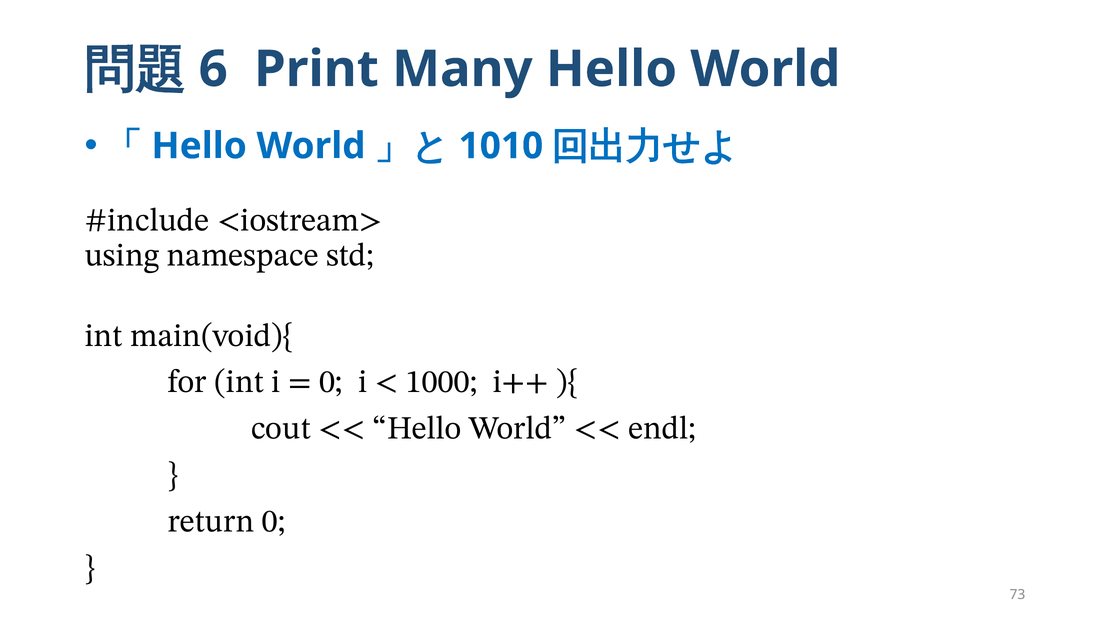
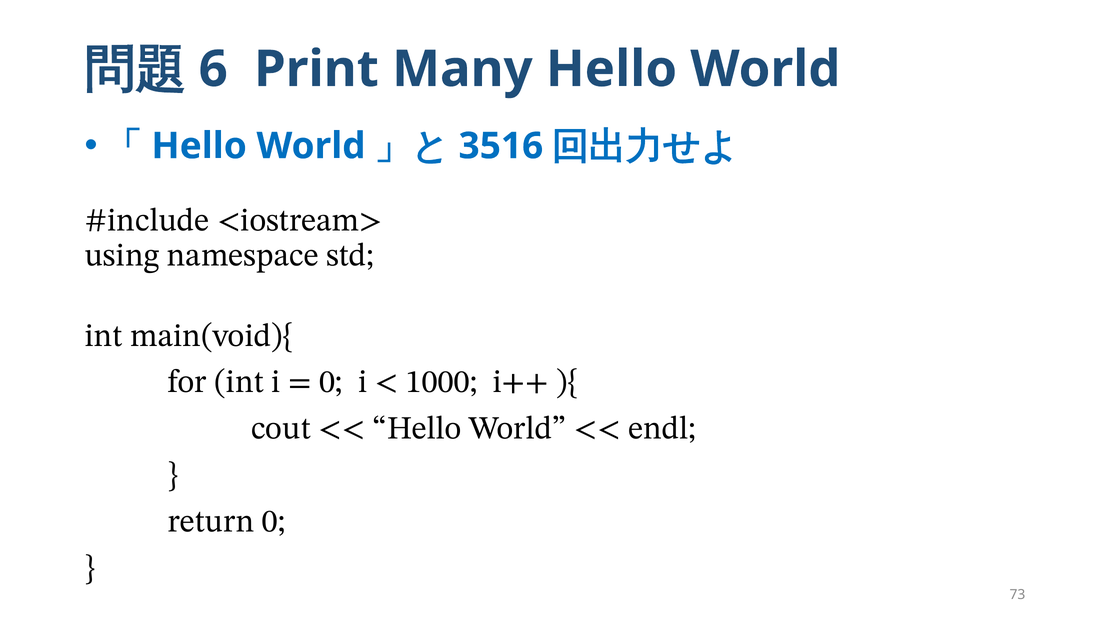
1010: 1010 -> 3516 (501, 146)
